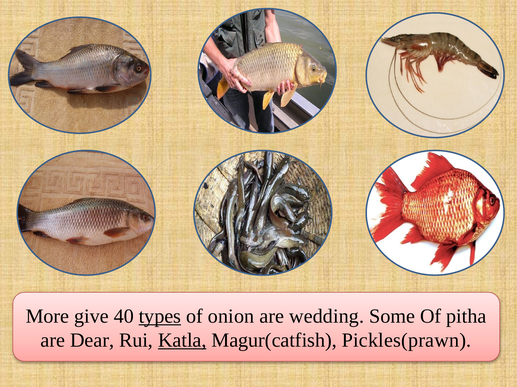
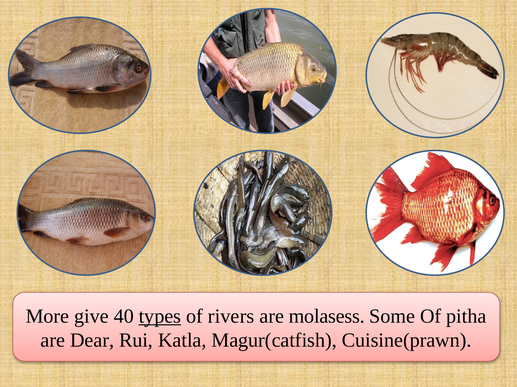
onion: onion -> rivers (231, 317)
wedding: wedding -> molasess (327, 317)
Katla underline: present -> none (182, 341)
Pickles(prawn: Pickles(prawn -> Cuisine(prawn (407, 341)
